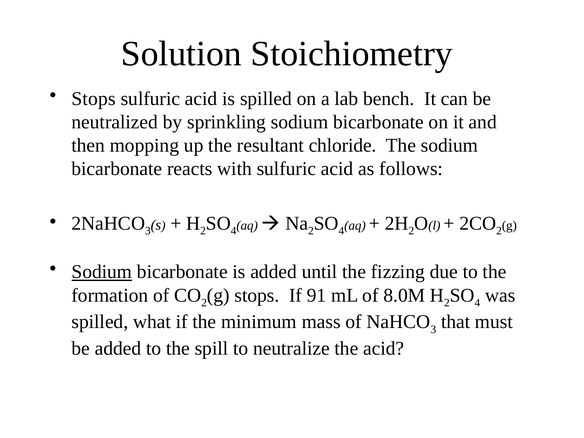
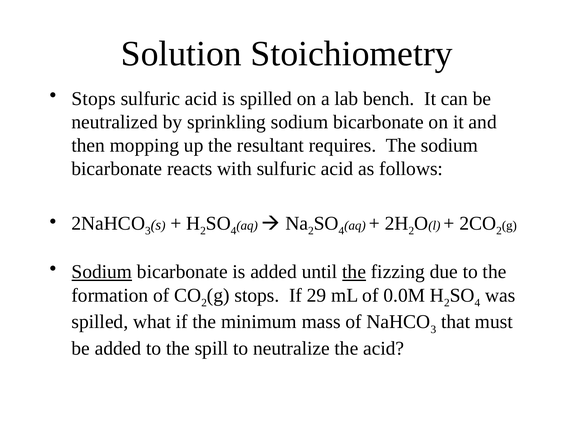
chloride: chloride -> requires (343, 145)
the underline: none -> present (354, 272)
91: 91 -> 29 (317, 295)
8.0M: 8.0M -> 0.0M (404, 295)
